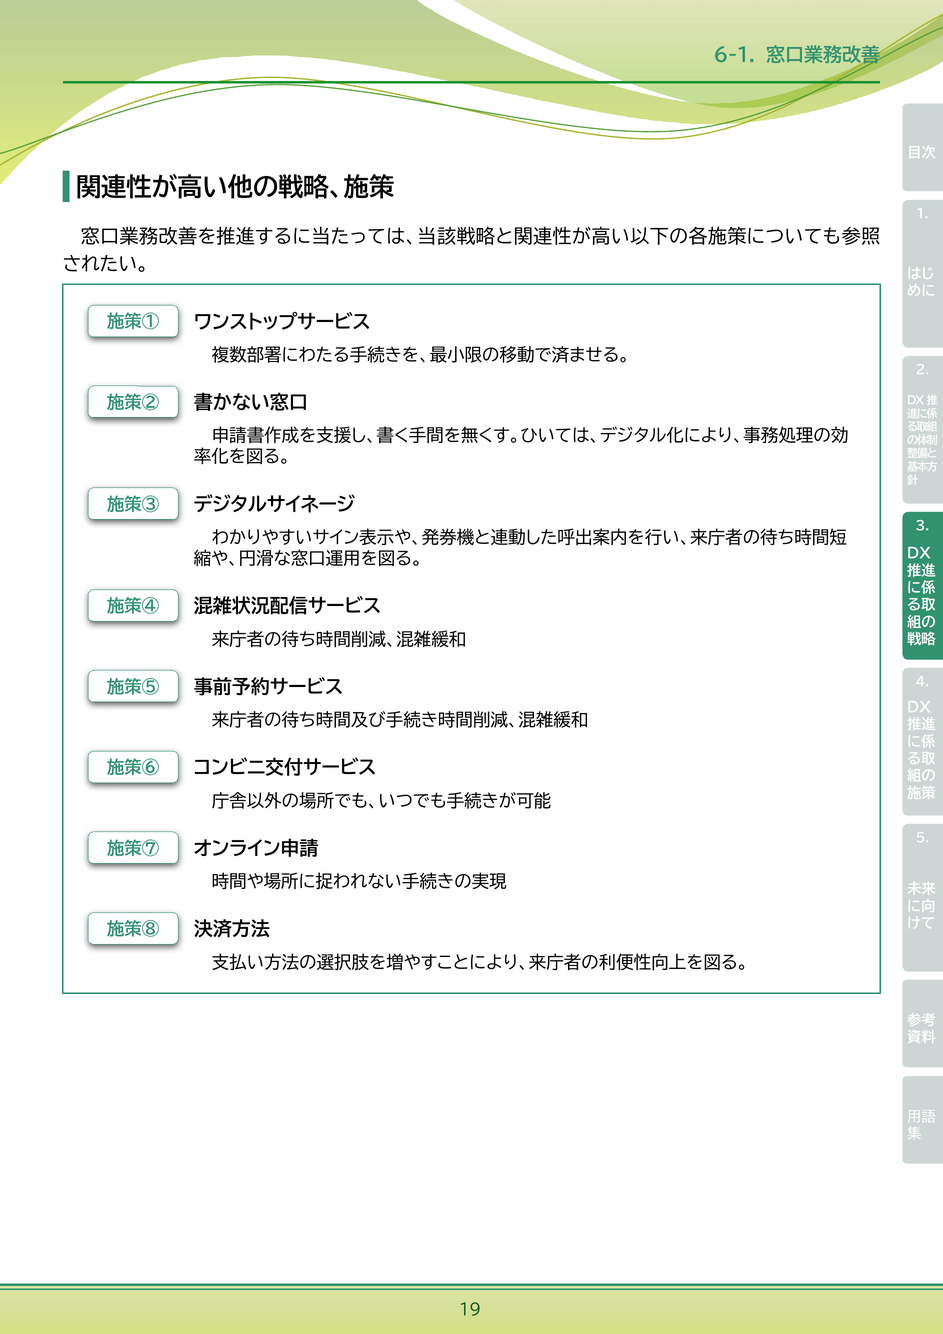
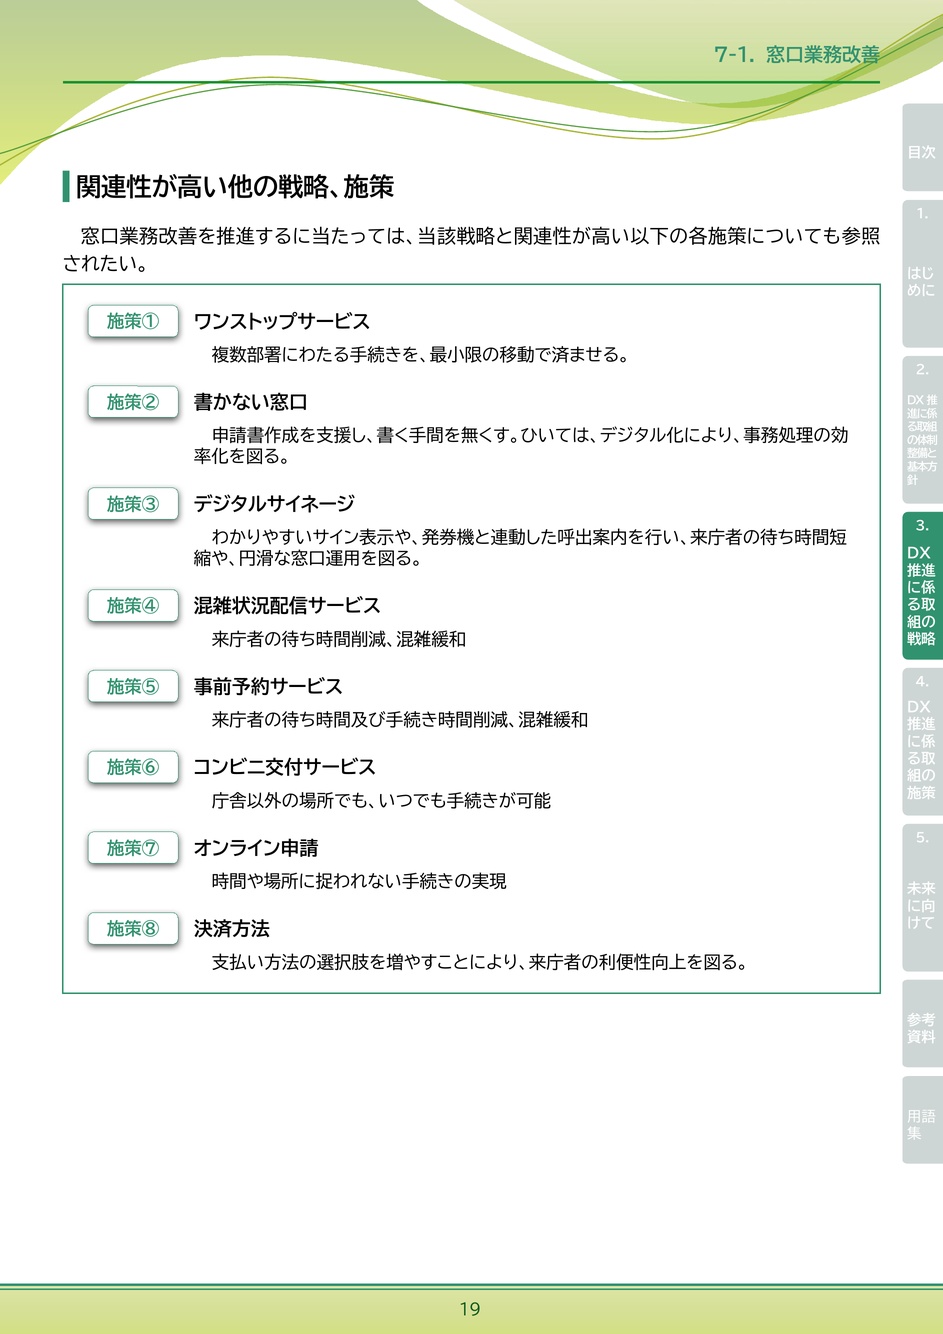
6-1: 6-1 -> 7-1 (734, 55)
